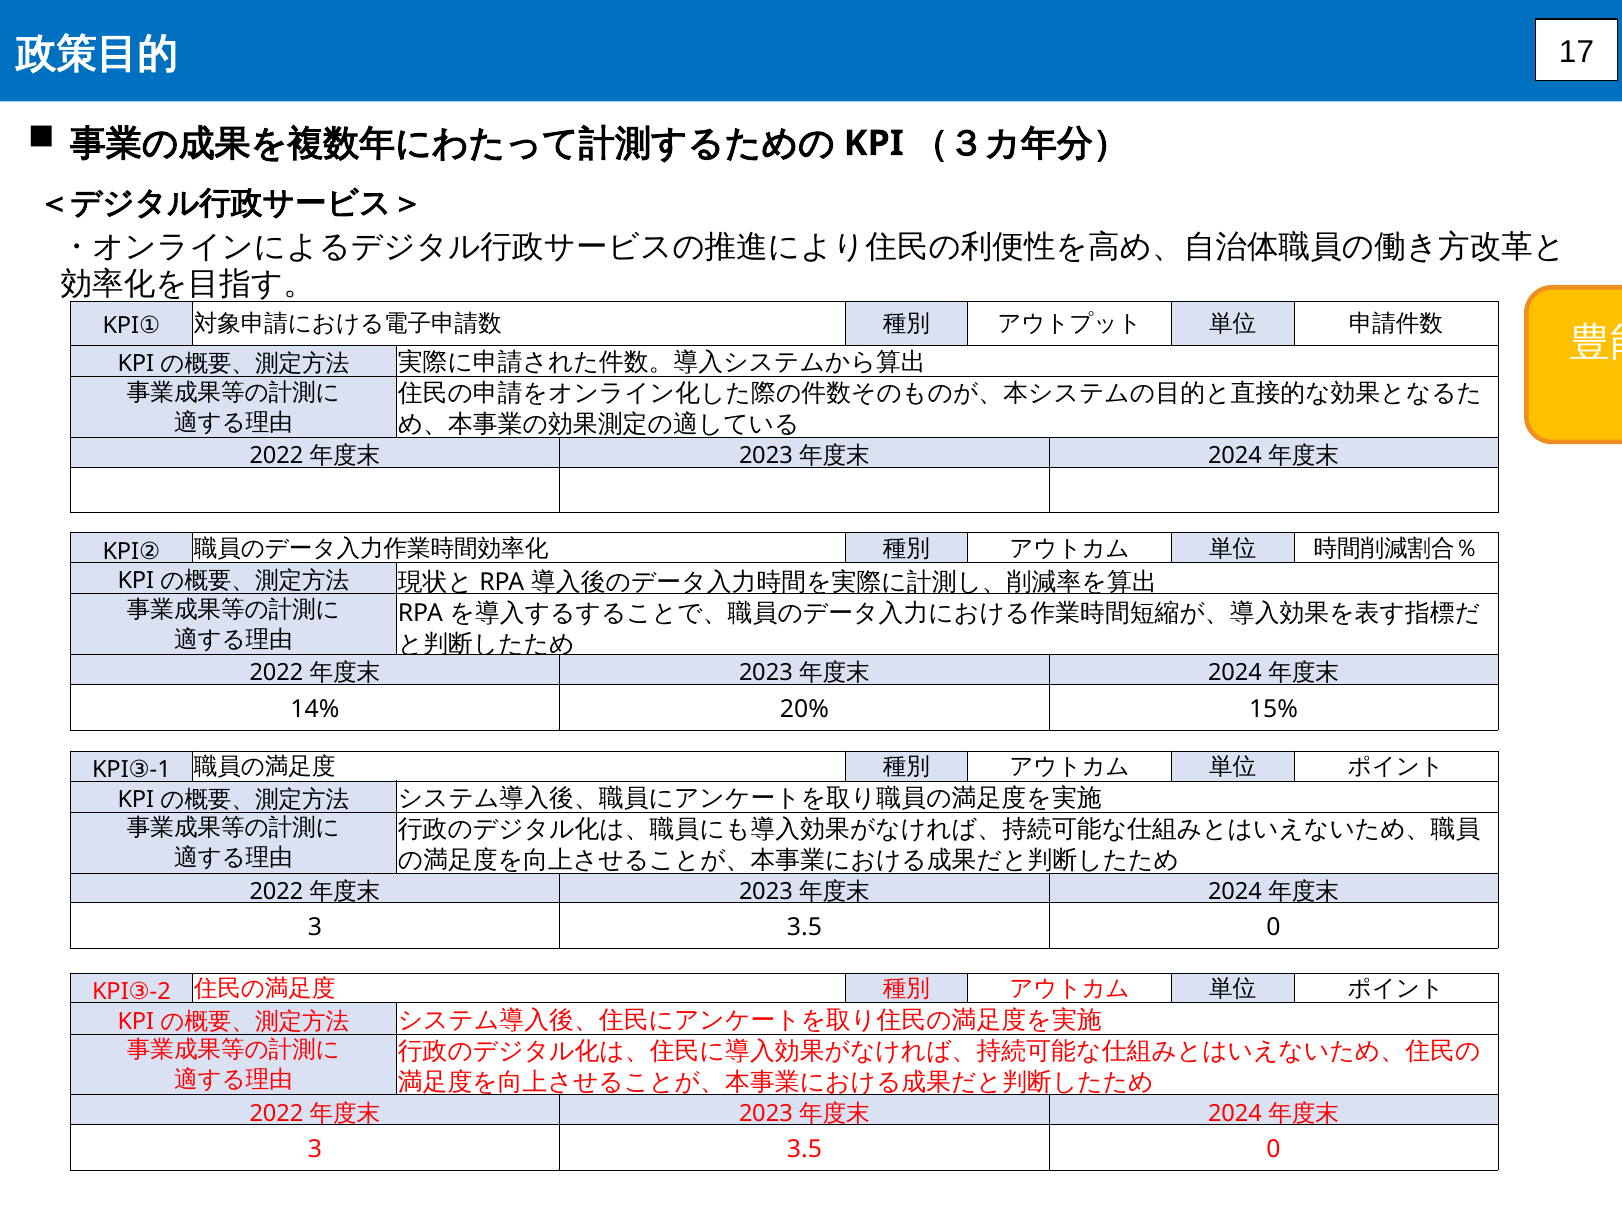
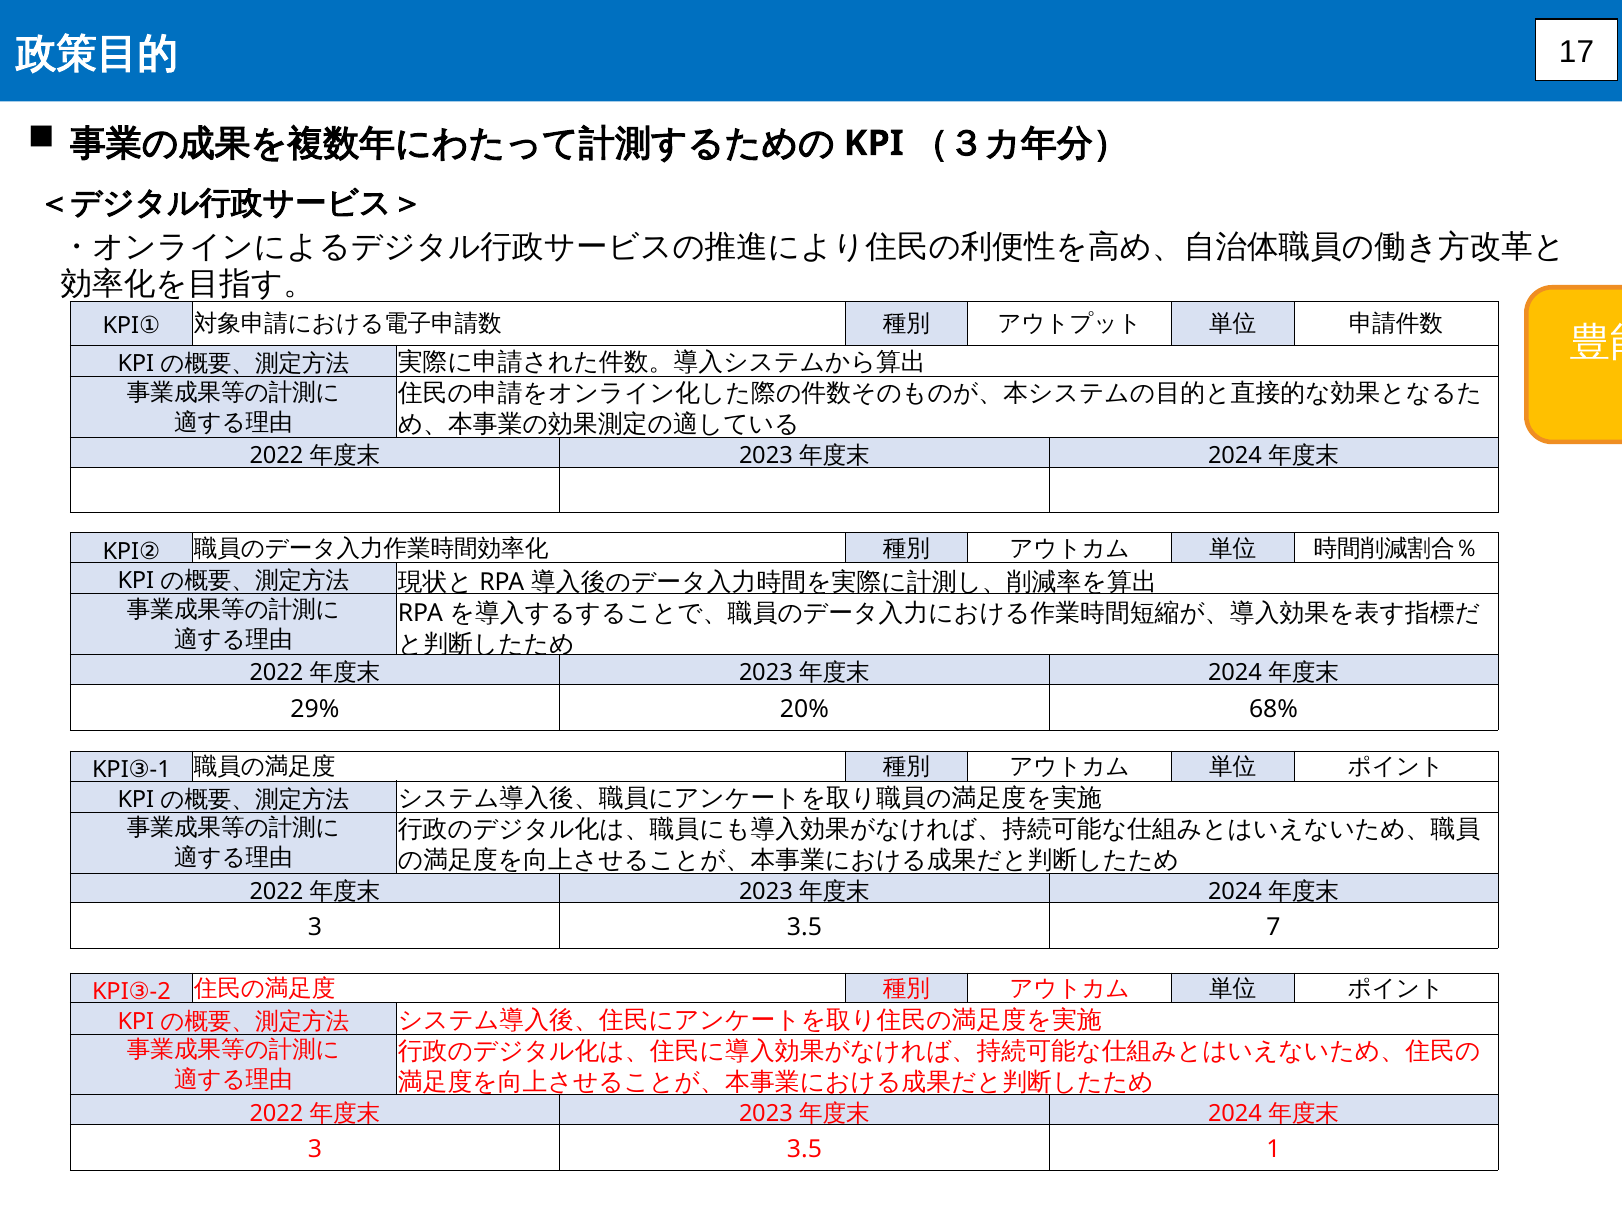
14%: 14% -> 29% (315, 709)
15%: 15% -> 68% (1273, 709)
0: 0 -> 7 (1274, 928)
0: 0 -> 1 (1274, 1150)
